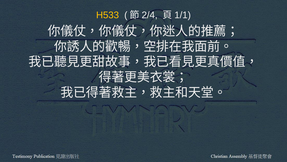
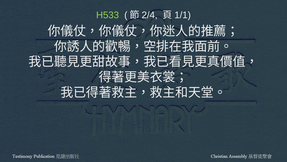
H533 colour: yellow -> light green (108, 15)
